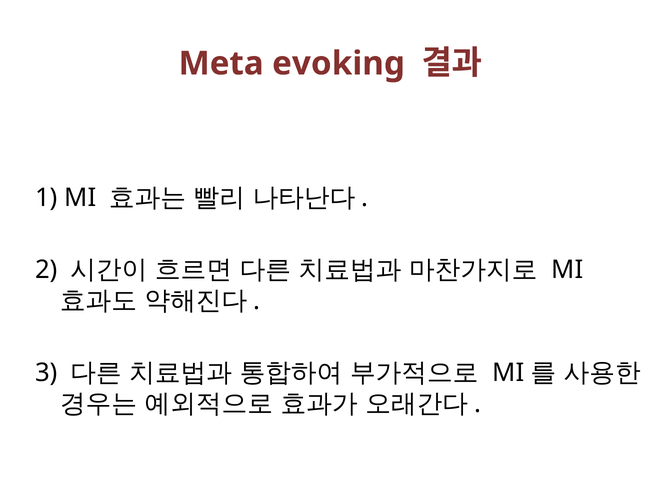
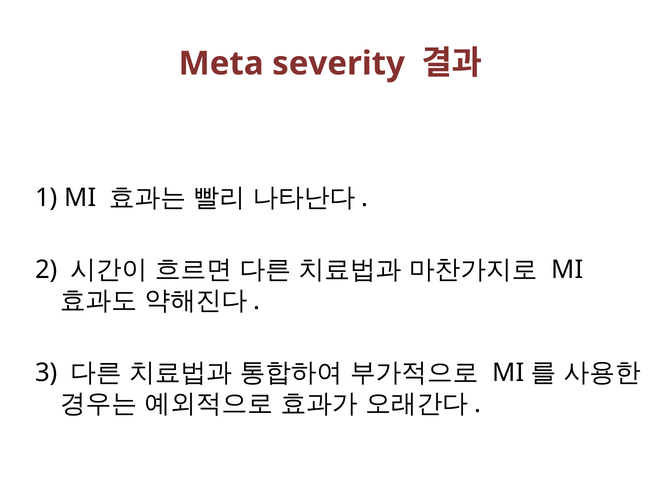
evoking: evoking -> severity (339, 63)
